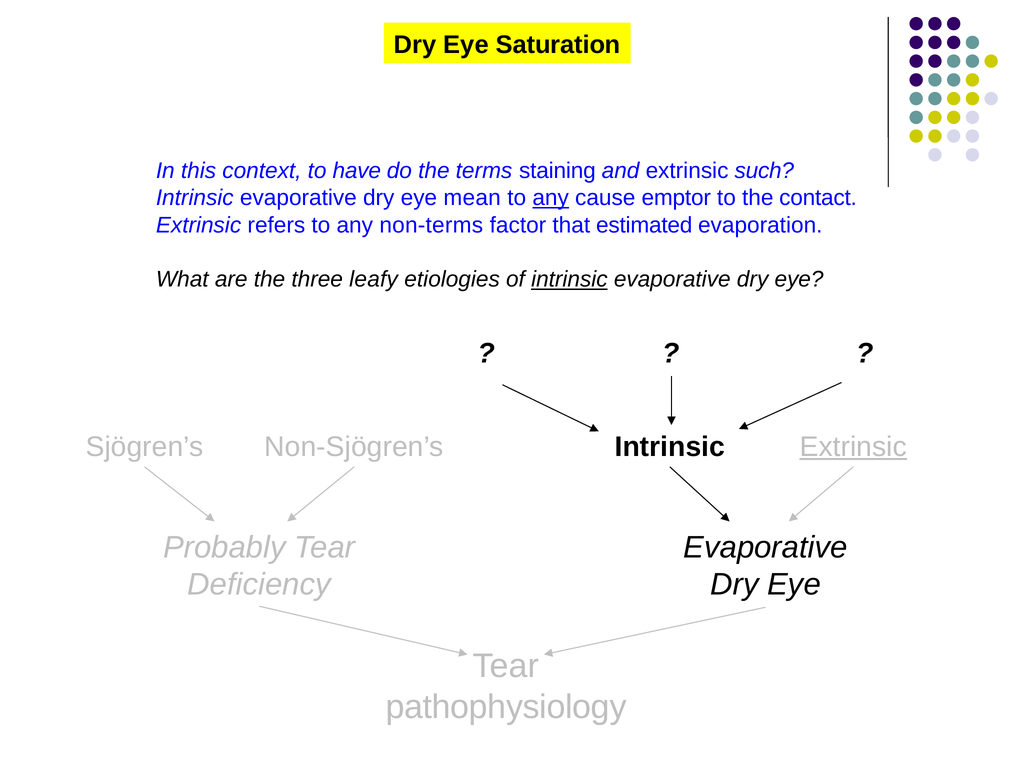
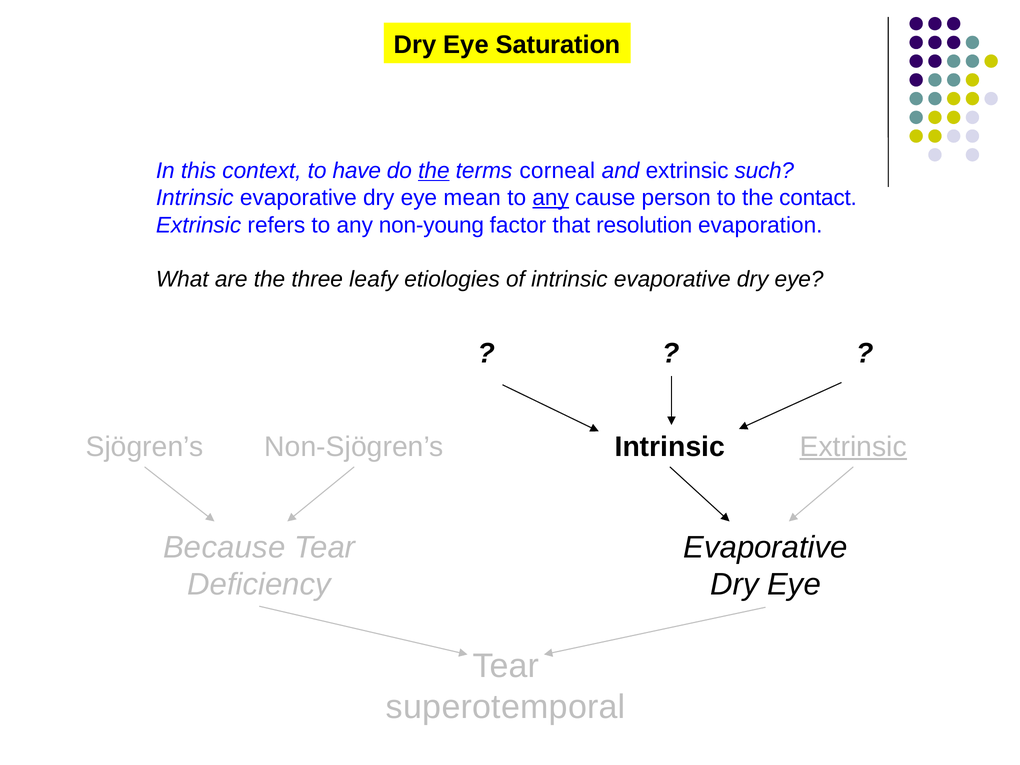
the underline: none -> present (434, 171)
staining: staining -> corneal (557, 171)
emptor: emptor -> person (676, 198)
non-terms: non-terms -> non-young (431, 225)
estimated: estimated -> resolution (644, 225)
intrinsic underline: present -> none (569, 279)
Probably: Probably -> Because (224, 547)
pathophysiology: pathophysiology -> superotemporal (506, 707)
